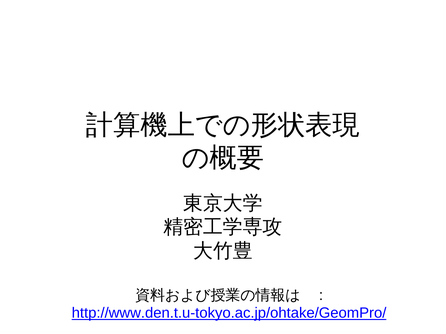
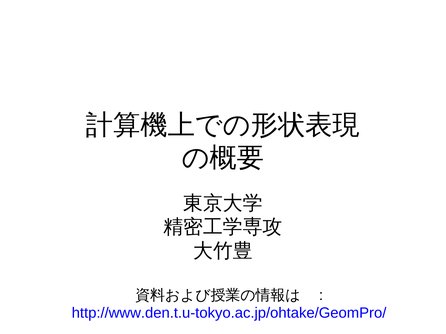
http://www.den.t.u-tokyo.ac.jp/ohtake/GeomPro/ underline: present -> none (229, 314)
